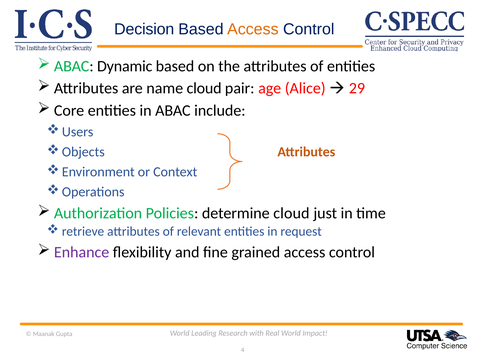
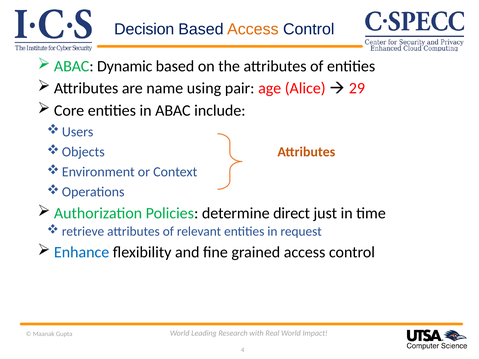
name cloud: cloud -> using (204, 88)
determine cloud: cloud -> direct (292, 213)
Enhance colour: purple -> blue (82, 252)
